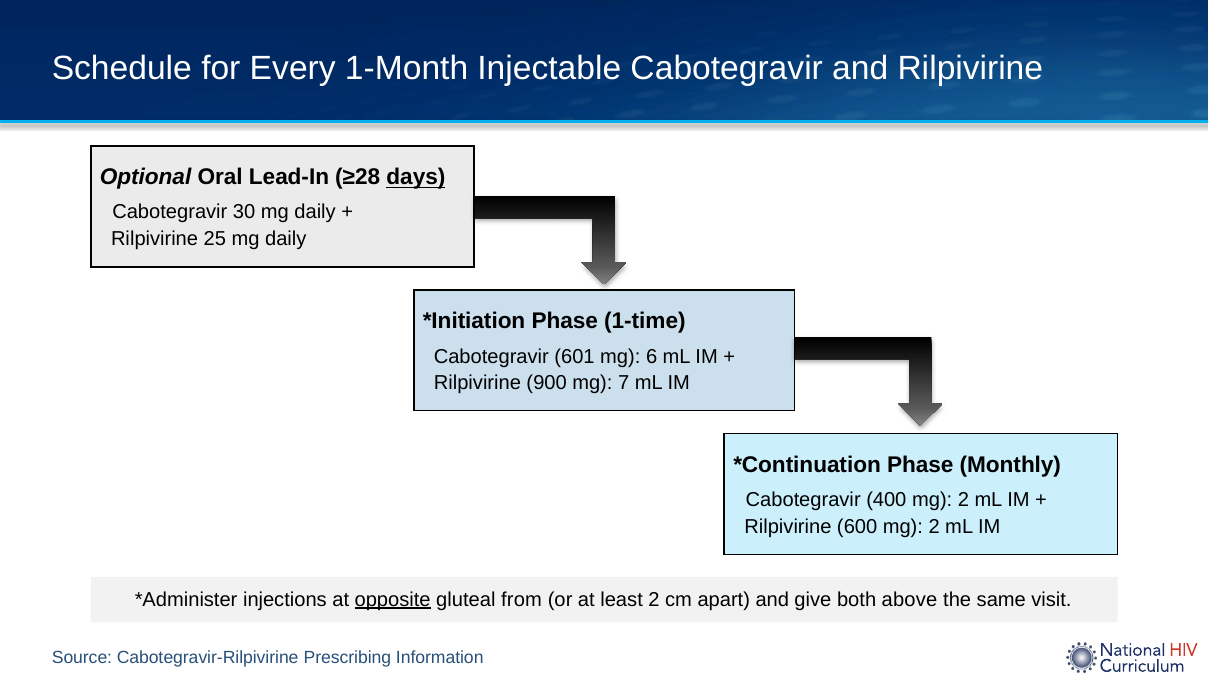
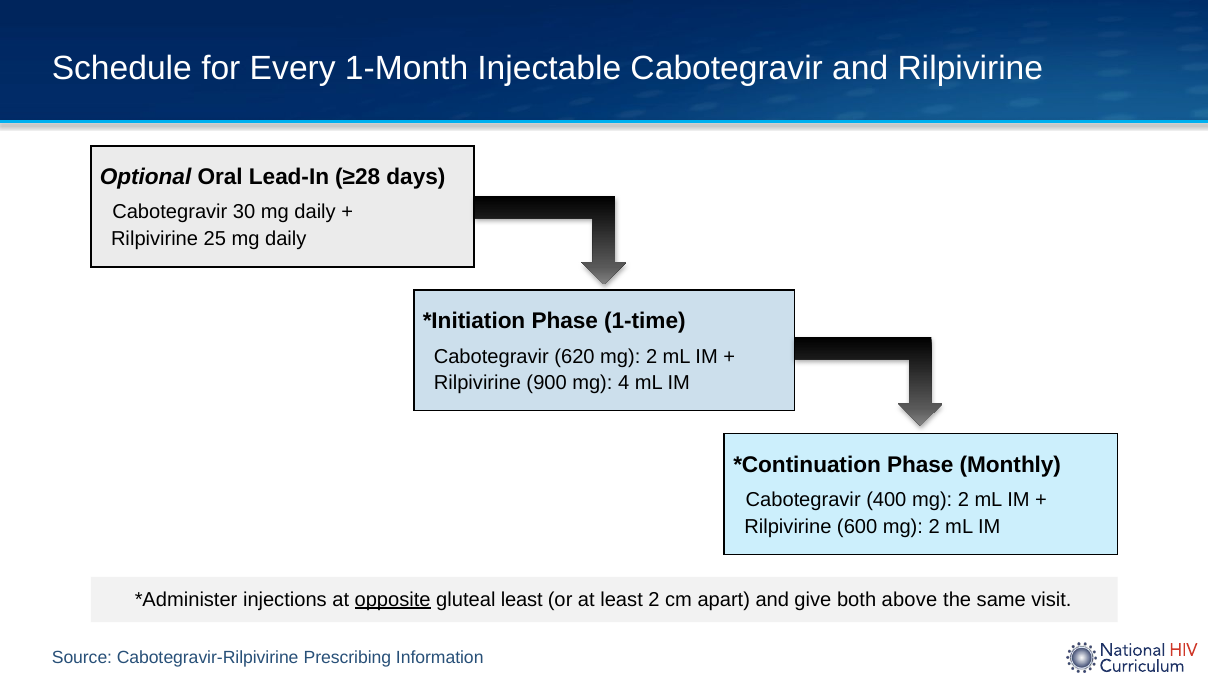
days underline: present -> none (416, 177)
601: 601 -> 620 (575, 356)
6: 6 -> 2 (652, 356)
7: 7 -> 4 (624, 383)
gluteal from: from -> least (522, 599)
